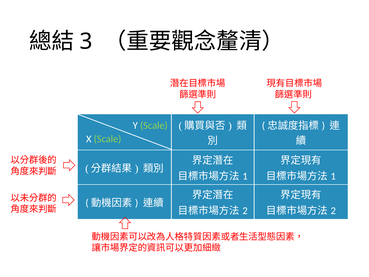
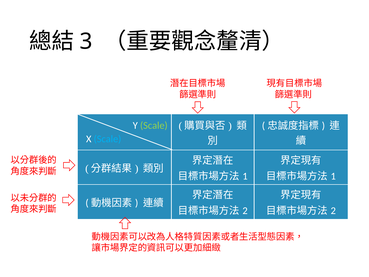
Scale colour: light green -> light blue (107, 139)
